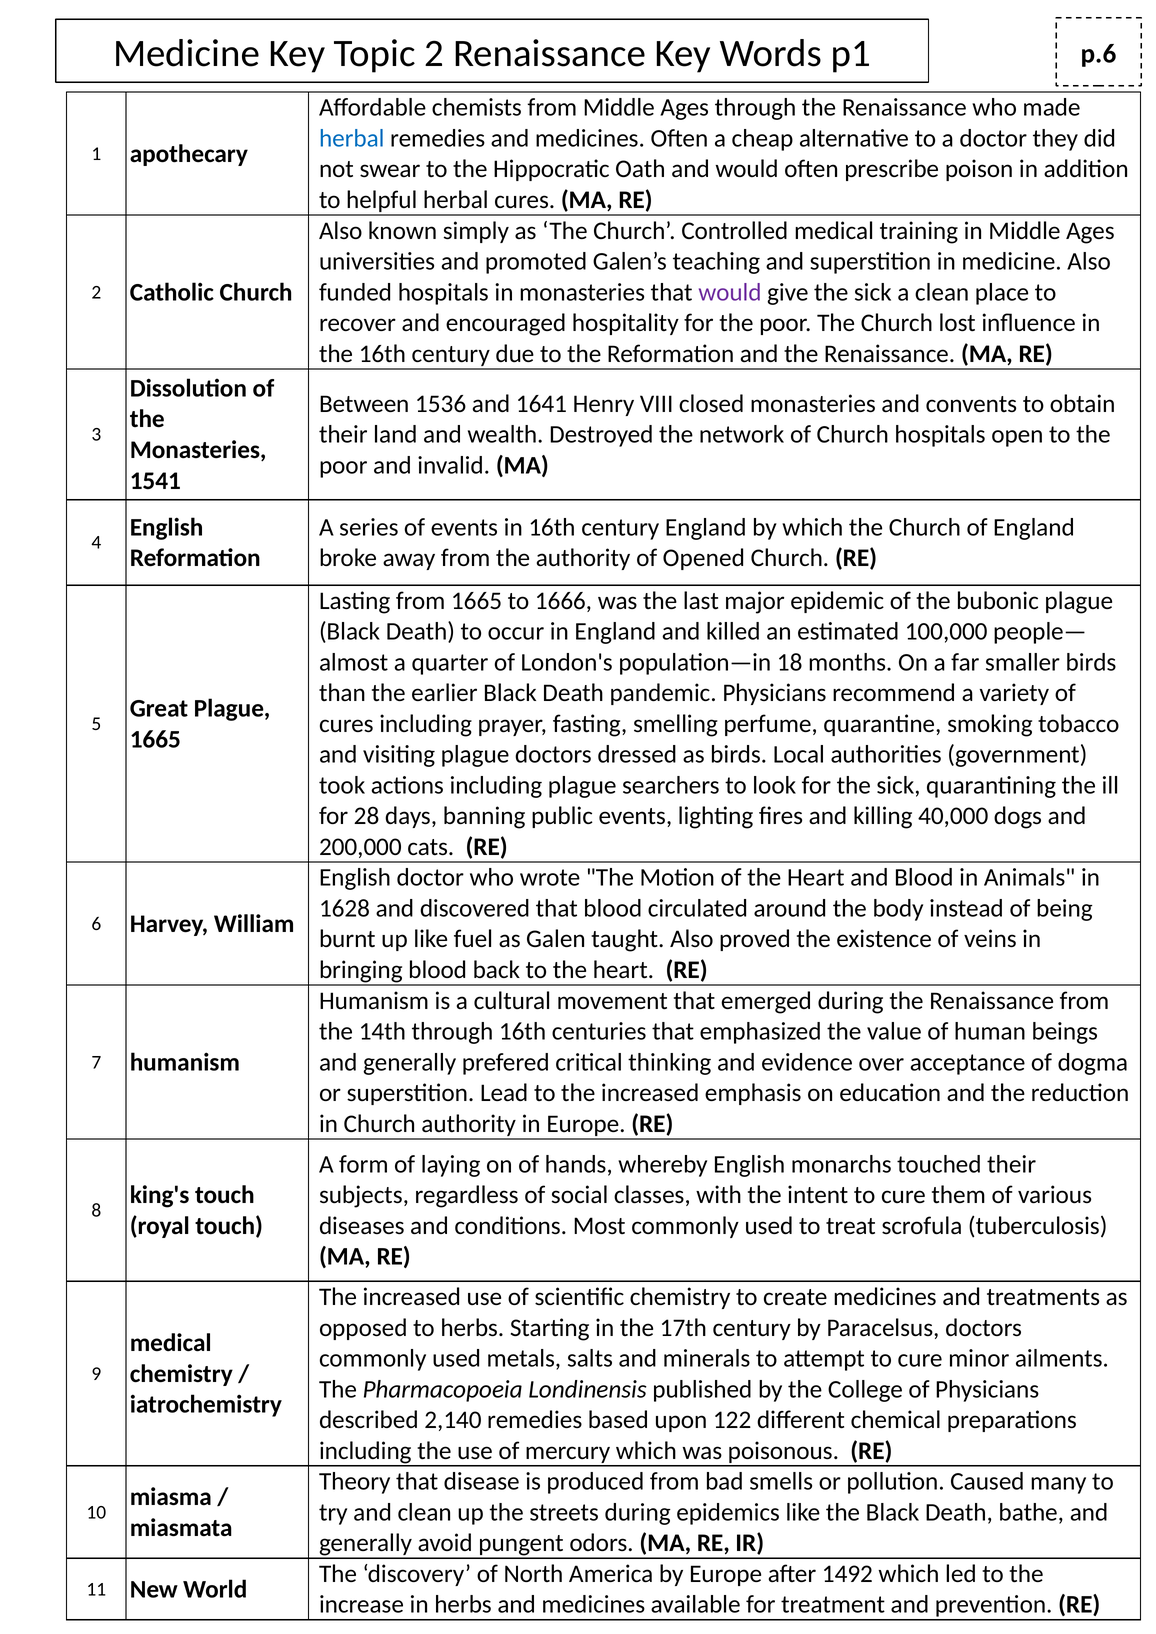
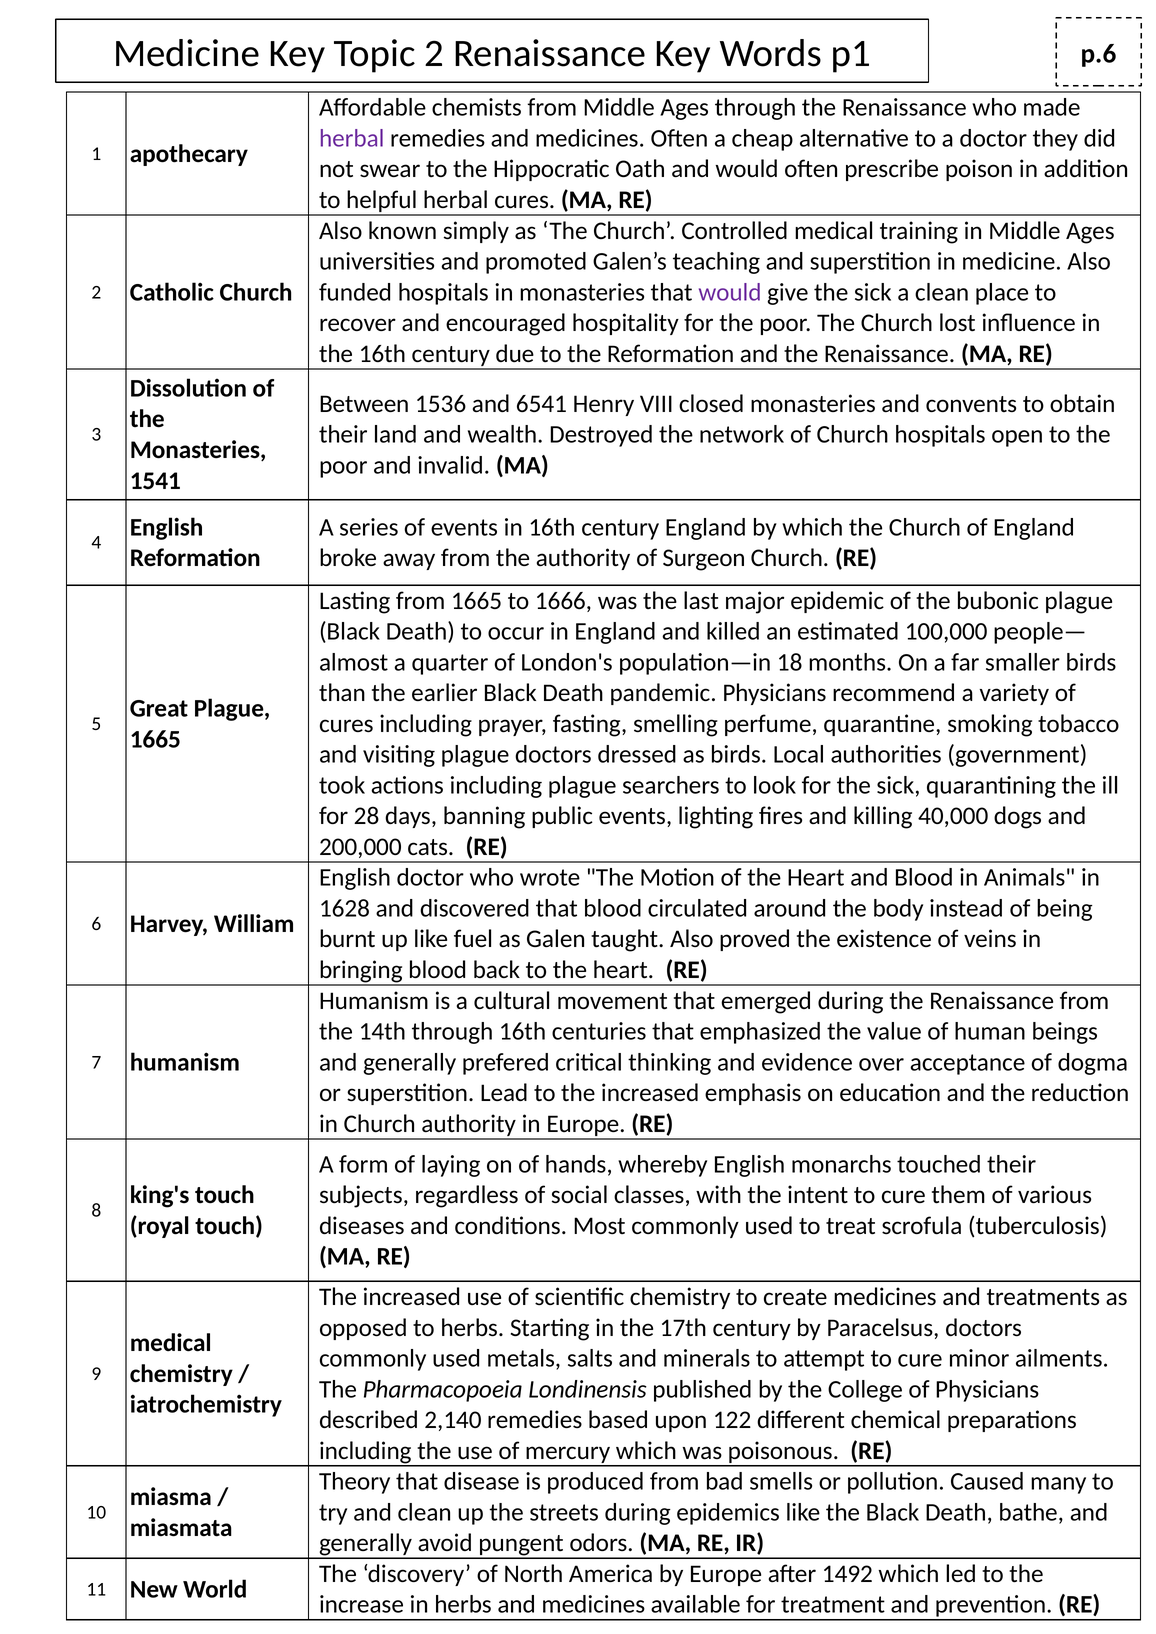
herbal colour: blue -> purple (352, 138)
1641: 1641 -> 6541 (541, 404)
Opened: Opened -> Surgeon (704, 558)
